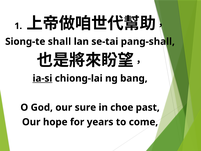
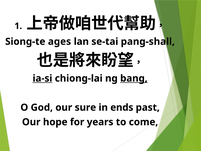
shall: shall -> ages (59, 42)
bang underline: none -> present (134, 78)
choe: choe -> ends (122, 107)
